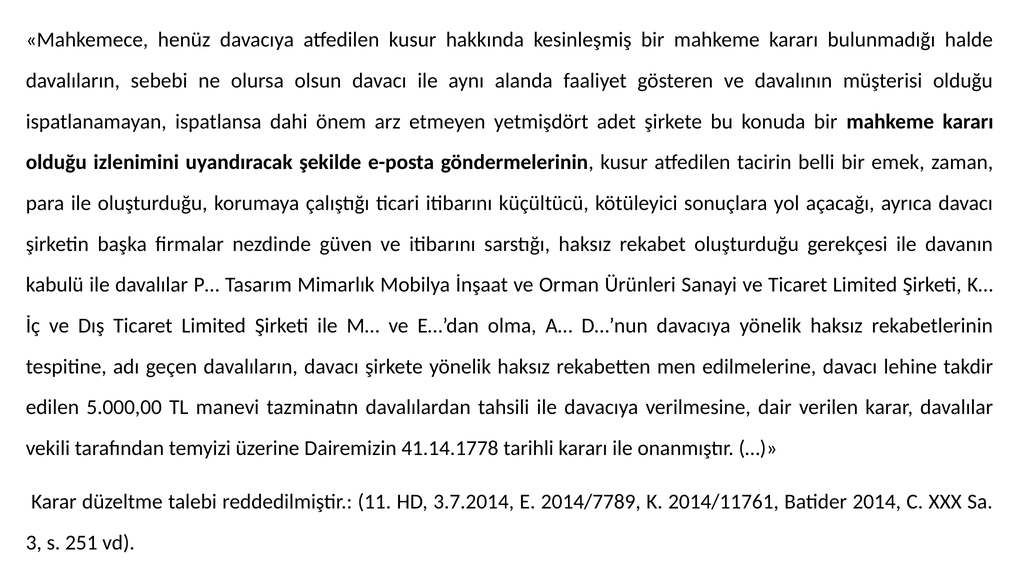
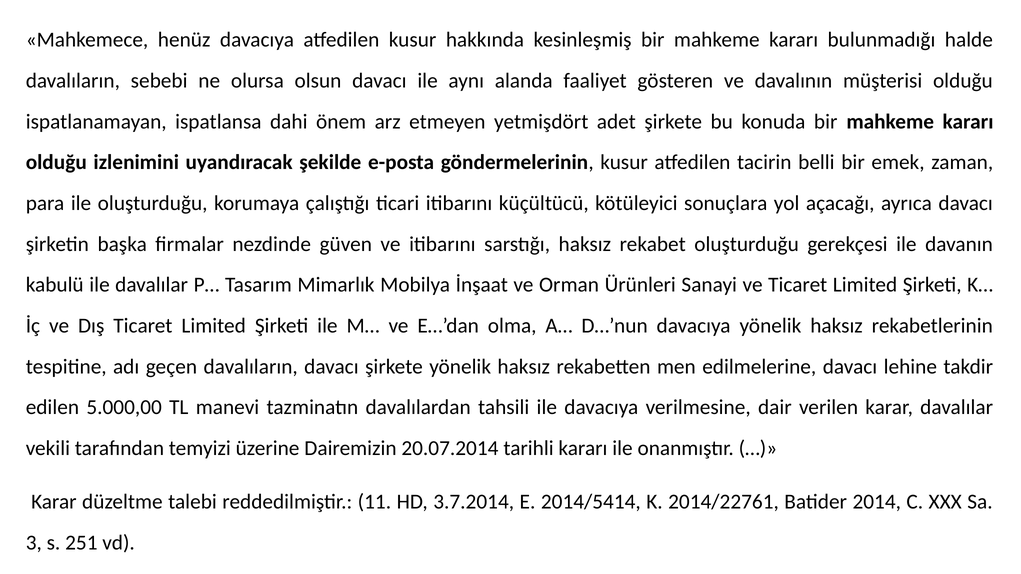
41.14.1778: 41.14.1778 -> 20.07.2014 (450, 448)
2014/7789: 2014/7789 -> 2014/5414 (591, 502)
2014/11761: 2014/11761 -> 2014/22761 (724, 502)
